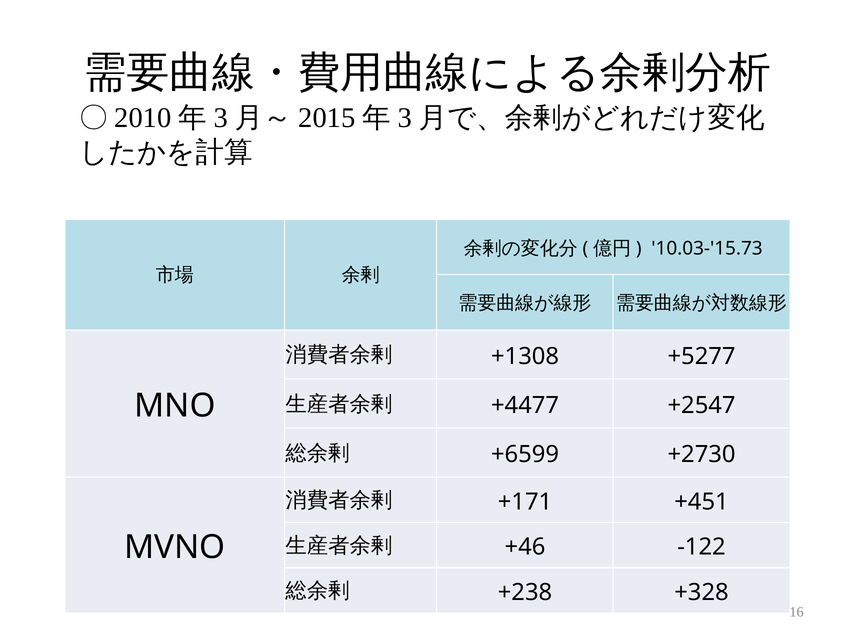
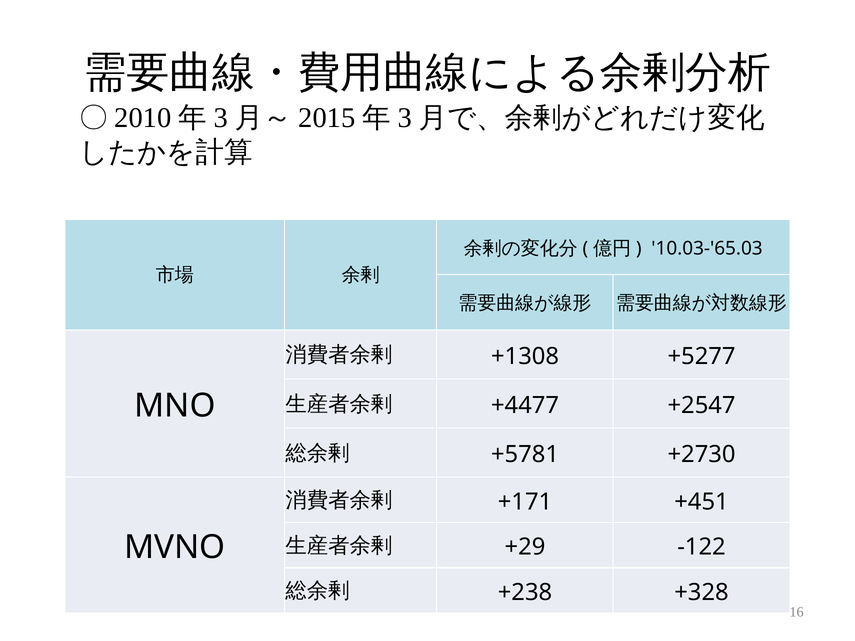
10.03-'15.73: 10.03-'15.73 -> 10.03-'65.03 (707, 249)
+6599: +6599 -> +5781 (525, 455)
+46: +46 -> +29 (525, 547)
